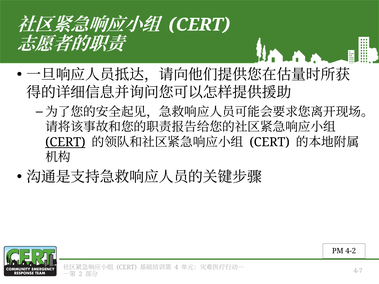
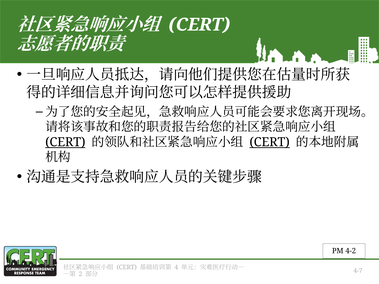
CERT underline: none -> present (270, 142)
